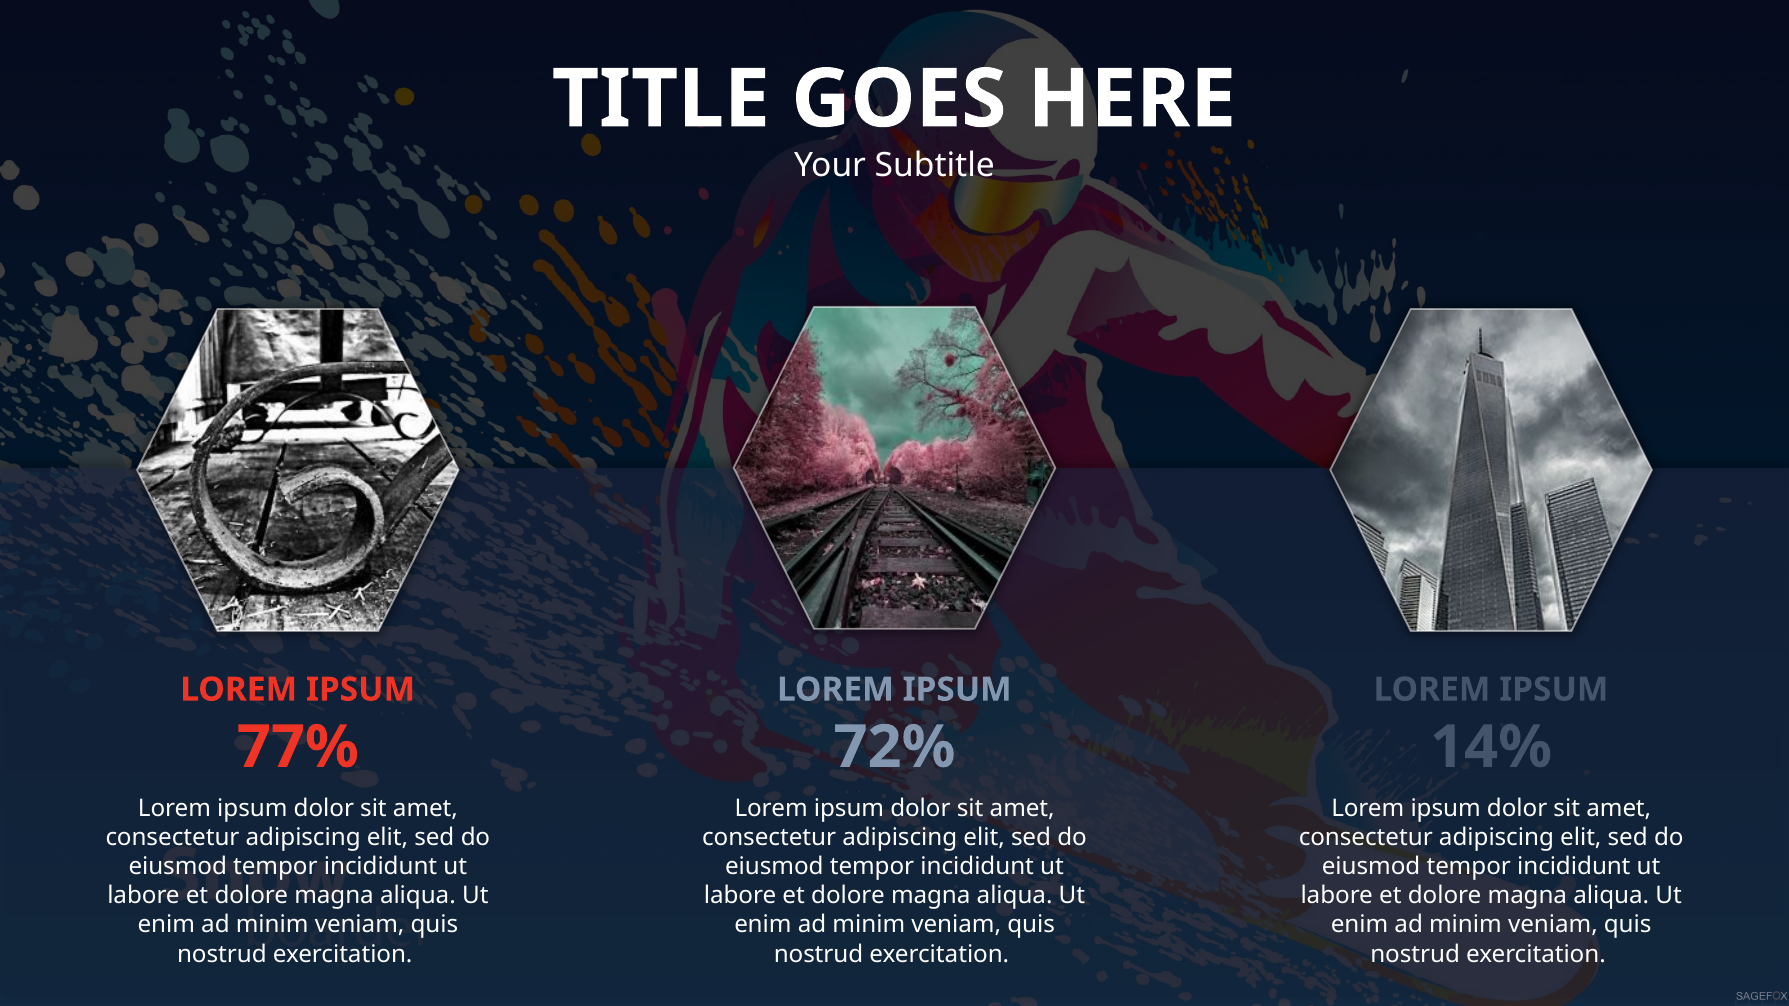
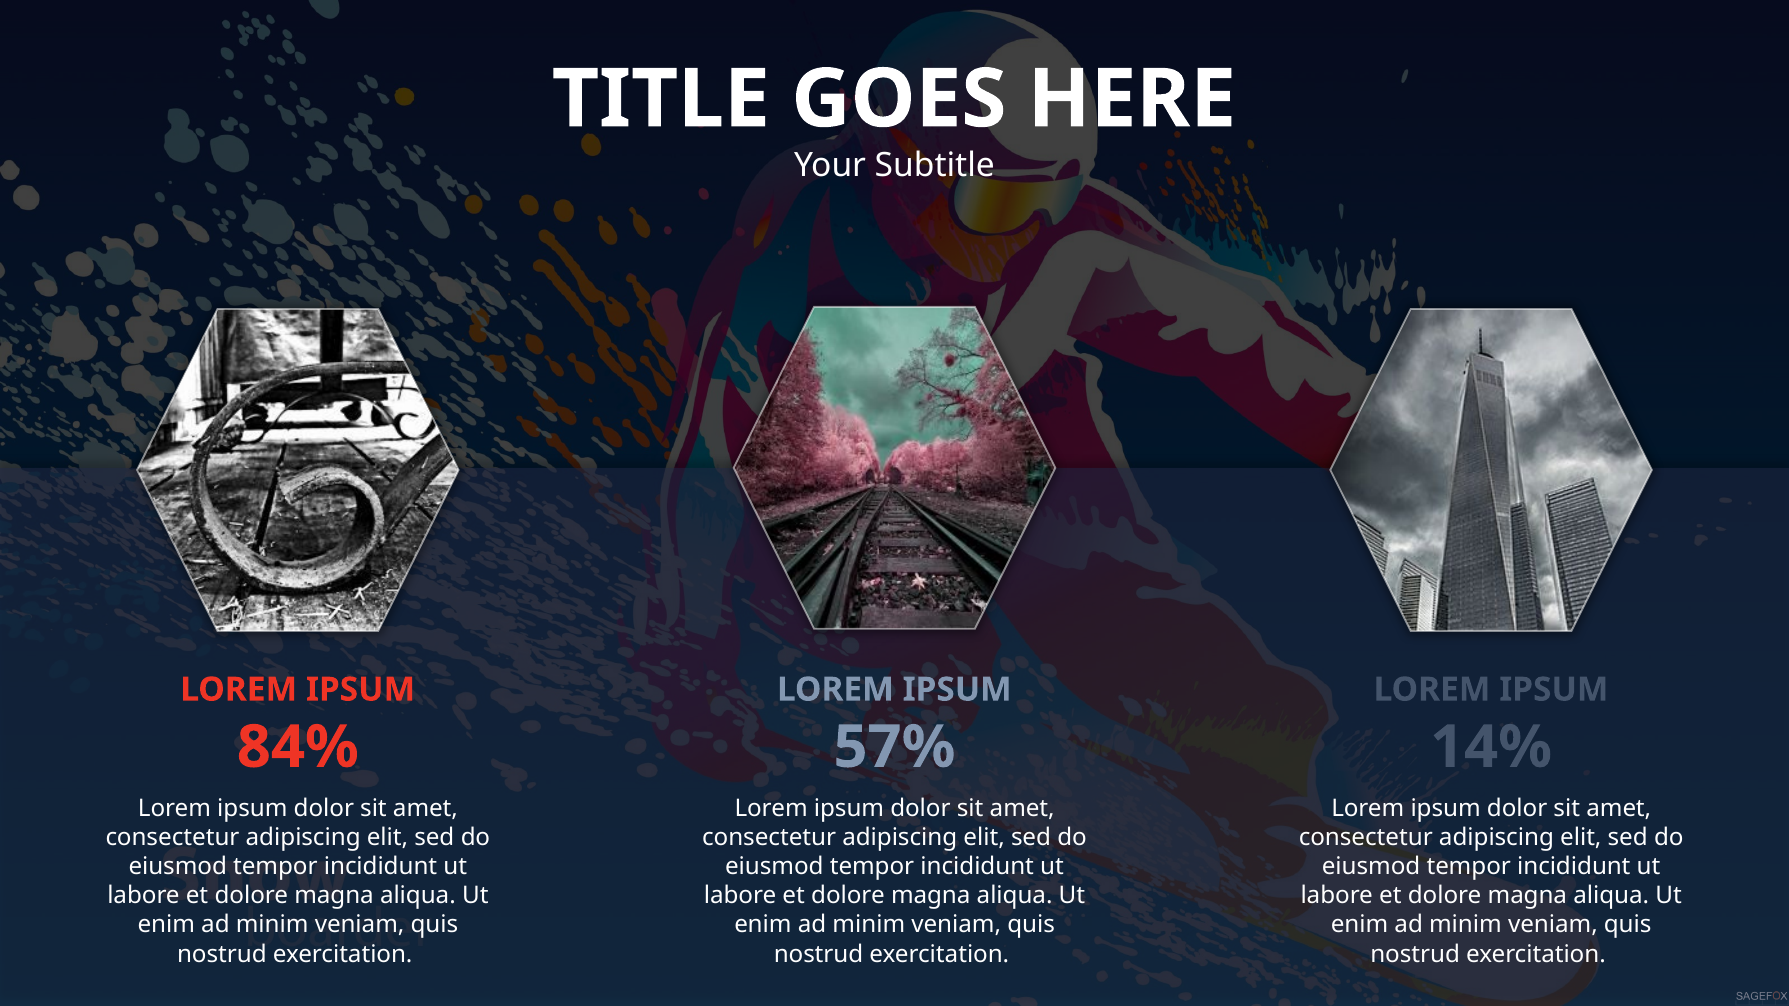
77%: 77% -> 84% (298, 747)
72%: 72% -> 57% (894, 747)
